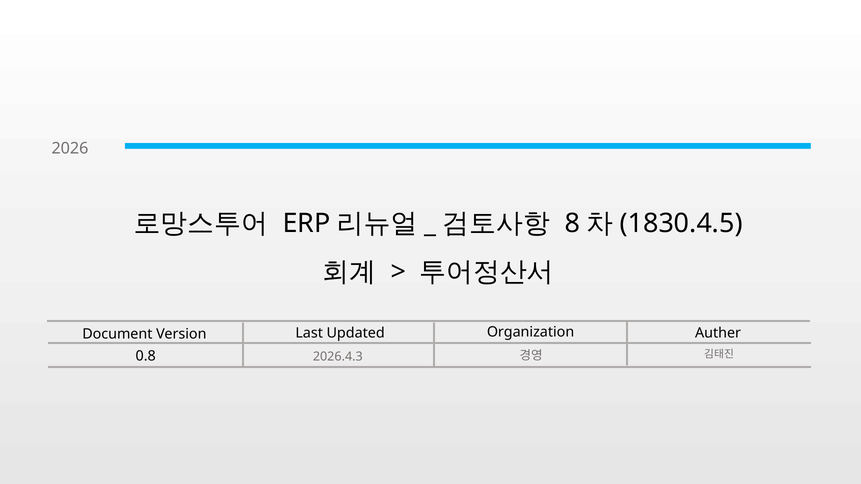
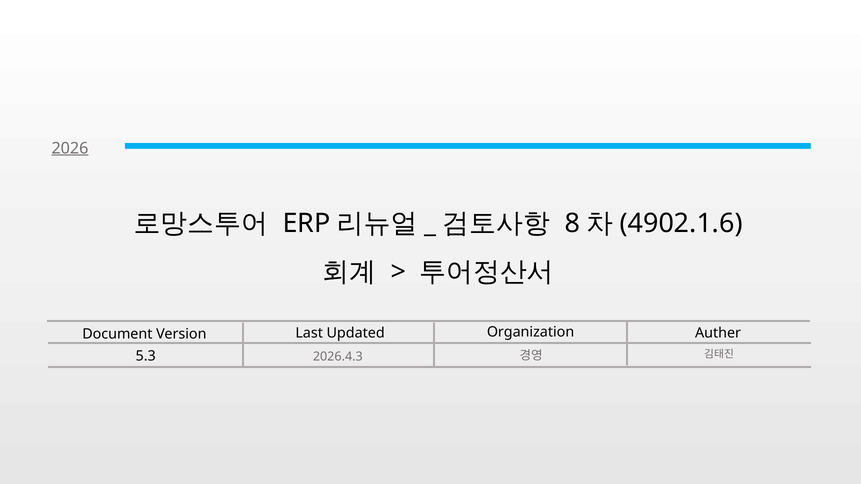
2026 underline: none -> present (70, 148)
1830.4.5: 1830.4.5 -> 4902.1.6 (681, 223)
0.8: 0.8 -> 5.3 (146, 356)
